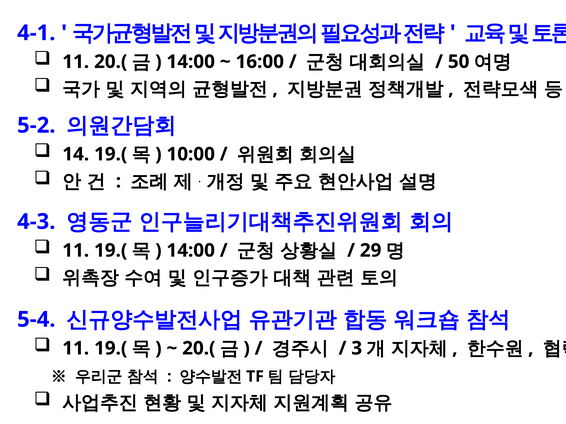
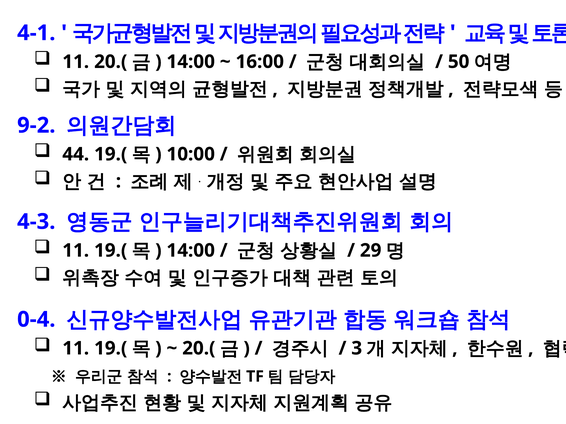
5-2: 5-2 -> 9-2 (36, 125)
14: 14 -> 44 (76, 154)
5-4: 5-4 -> 0-4 (36, 320)
